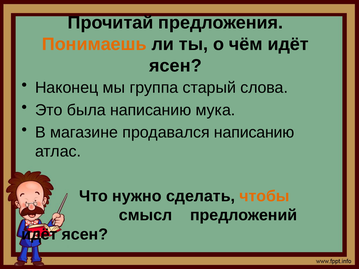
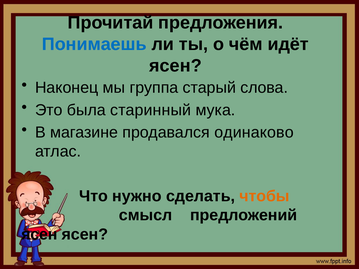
Понимаешь colour: orange -> blue (94, 44)
была написанию: написанию -> старинный (151, 110)
продавался написанию: написанию -> одинаково (254, 132)
идёт: идёт -> ясен (39, 235)
